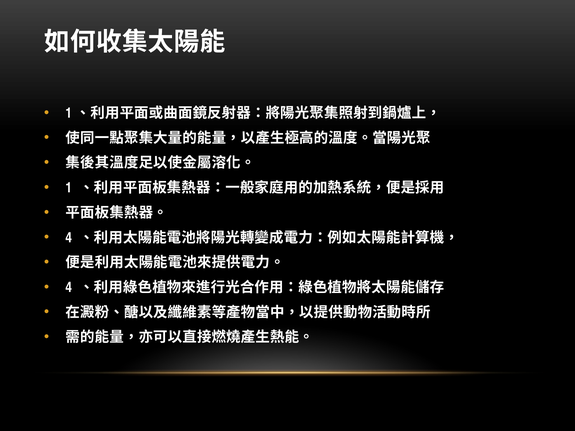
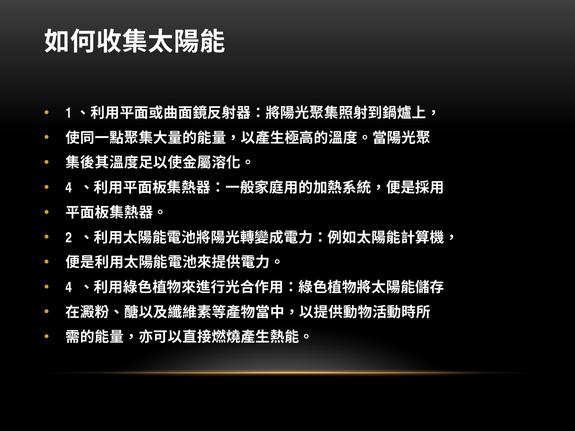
1: 1 -> 4 (69, 188)
4: 4 -> 2 (69, 238)
